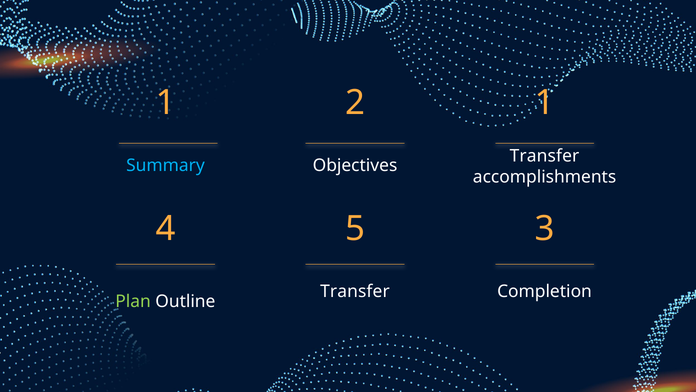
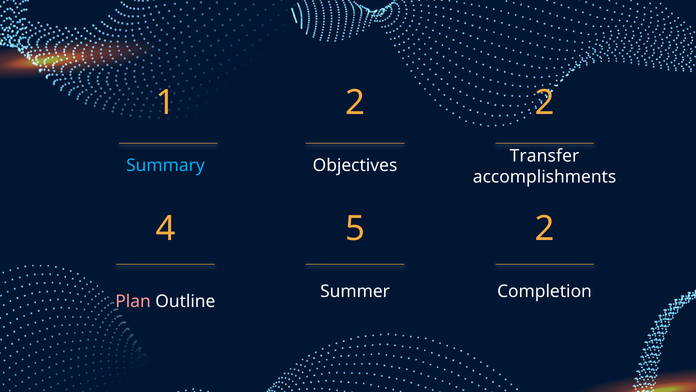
2 1: 1 -> 2 (545, 103)
5 3: 3 -> 2 (545, 228)
Transfer: Transfer -> Summer (355, 291)
Plan colour: light green -> pink (133, 301)
